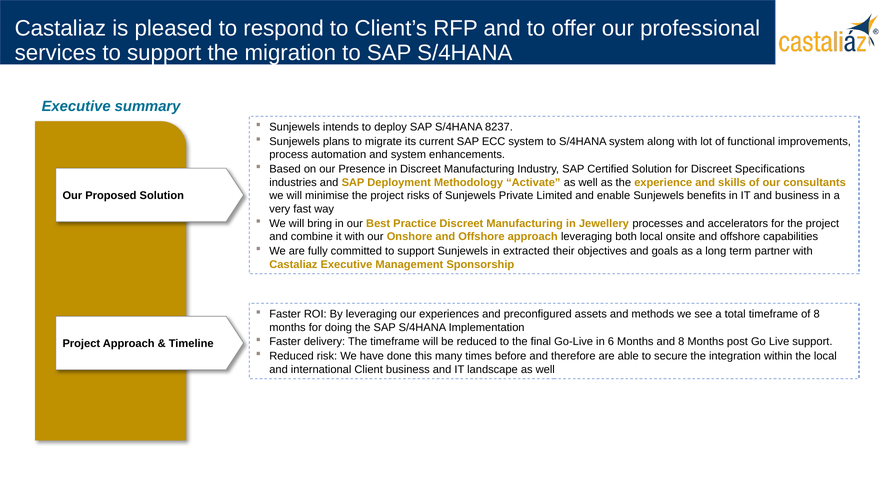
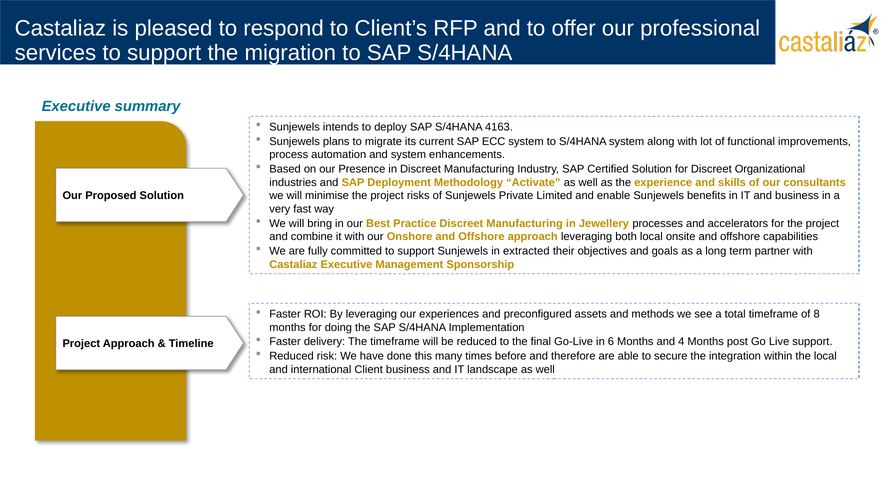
8237: 8237 -> 4163 (499, 127)
Specifications: Specifications -> Organizational (770, 169)
and 8: 8 -> 4 (681, 342)
